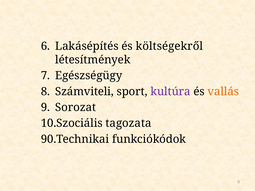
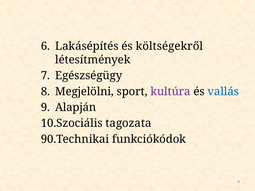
Számviteli: Számviteli -> Megjelölni (84, 92)
vallás colour: orange -> blue (223, 92)
Sorozat: Sorozat -> Alapján (76, 108)
